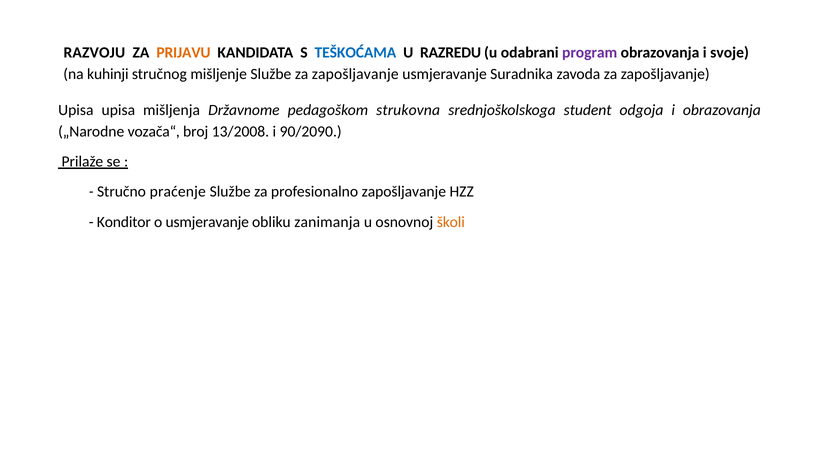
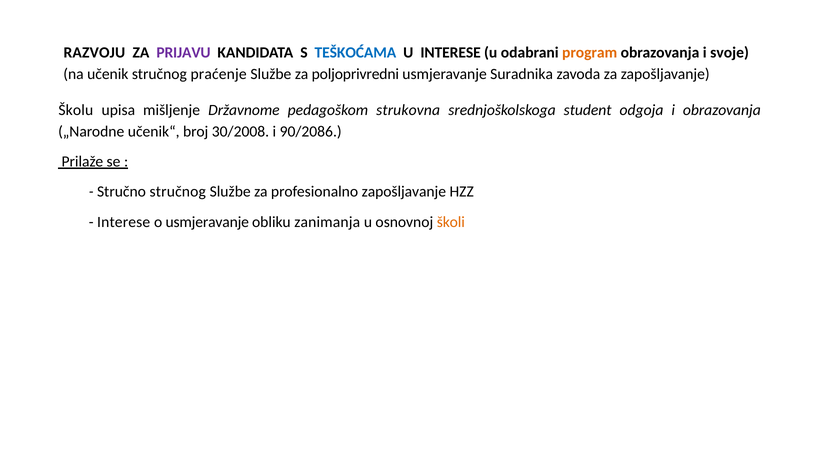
PRIJAVU colour: orange -> purple (183, 52)
U RAZREDU: RAZREDU -> INTERESE (451, 52)
program colour: purple -> orange (590, 52)
kuhinji: kuhinji -> učenik (108, 74)
mišljenje: mišljenje -> praćenje (219, 74)
Službe za zapošljavanje: zapošljavanje -> poljoprivredni (355, 74)
Upisa: Upisa -> Školu (76, 110)
mišljenja: mišljenja -> mišljenje (172, 110)
vozača“: vozača“ -> učenik“ (154, 131)
13/2008: 13/2008 -> 30/2008 (240, 131)
90/2090: 90/2090 -> 90/2086 (311, 131)
Stručno praćenje: praćenje -> stručnog (178, 192)
Konditor: Konditor -> Interese (124, 222)
